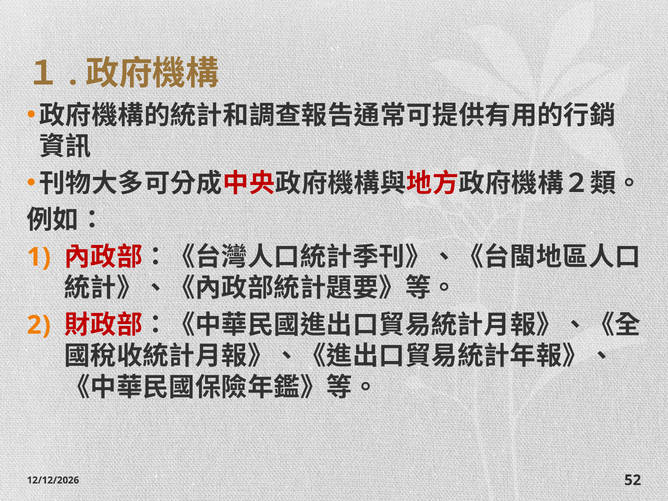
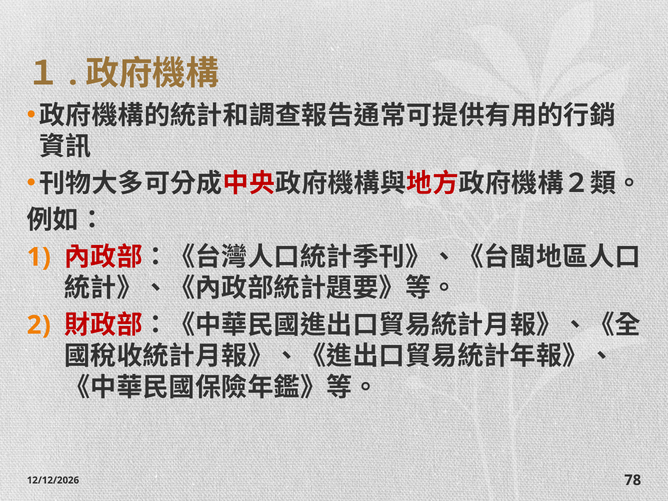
52: 52 -> 78 (633, 480)
